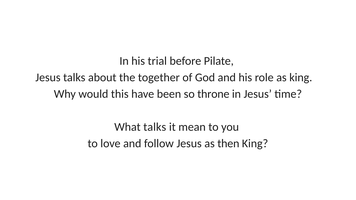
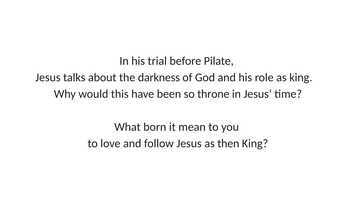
together: together -> darkness (159, 78)
What talks: talks -> born (155, 127)
